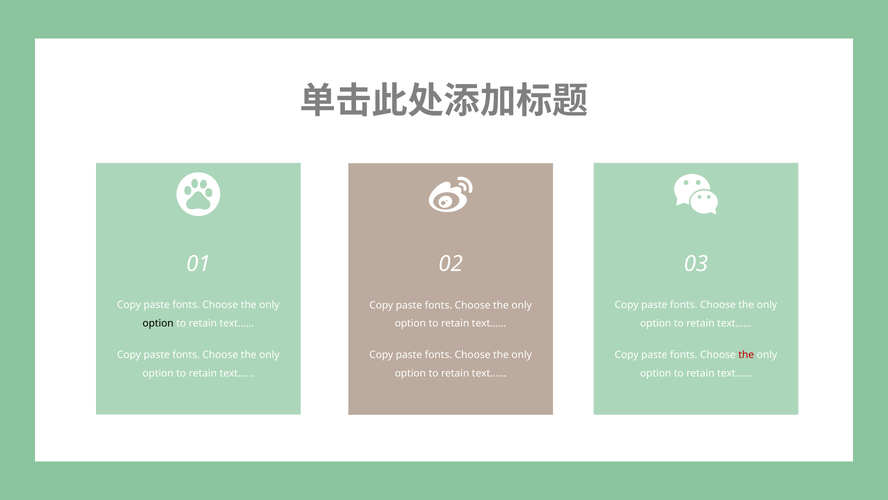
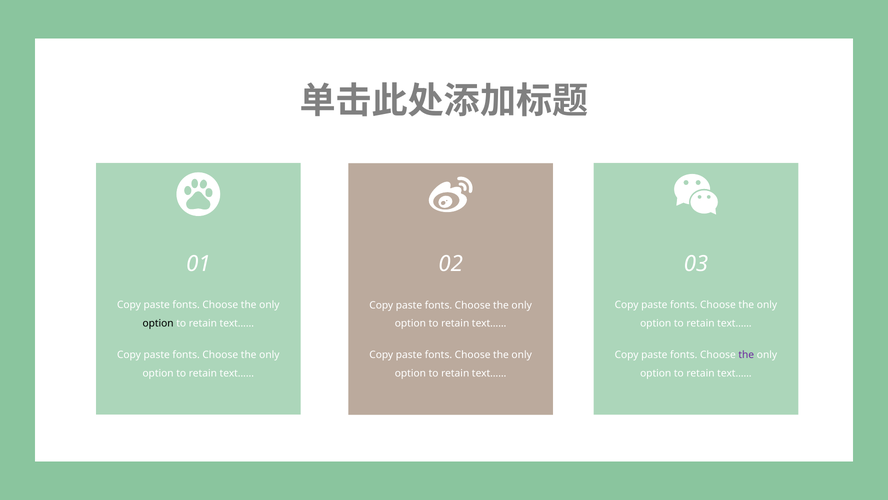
the colour: red -> purple (746, 355)
